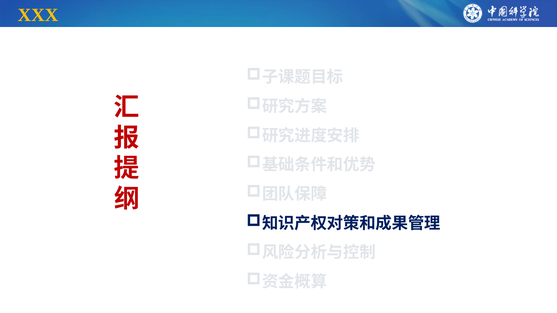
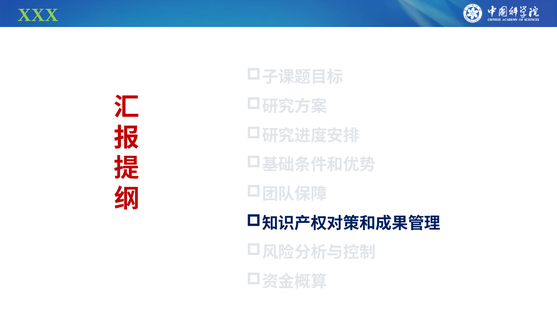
XXX colour: yellow -> light green (38, 15)
